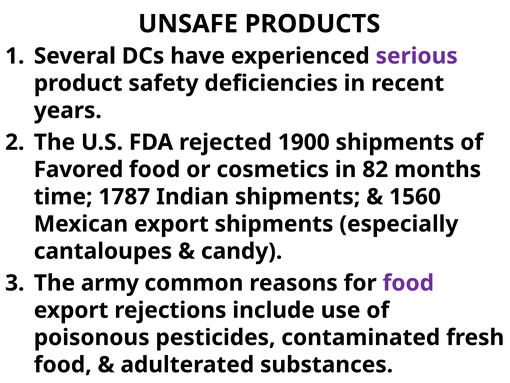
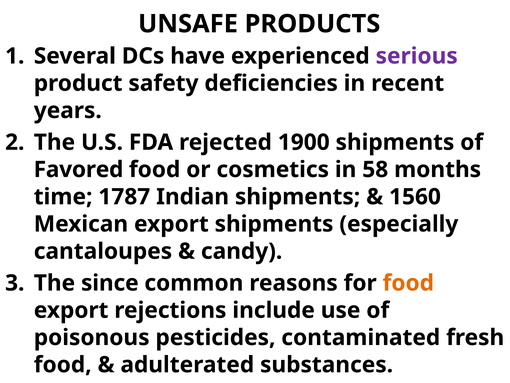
82: 82 -> 58 (375, 169)
army: army -> since (110, 283)
food colour: purple -> orange (408, 283)
